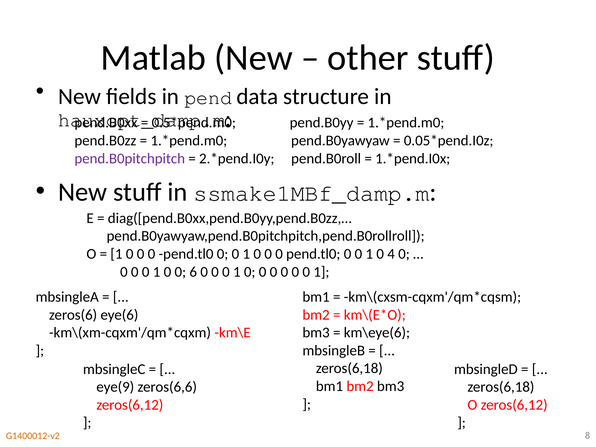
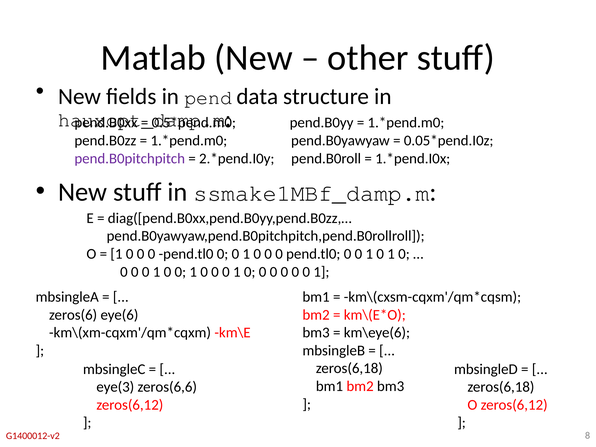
1 0 4: 4 -> 1 (391, 254)
1 0 0 6: 6 -> 1 (193, 272)
eye(9: eye(9 -> eye(3 (115, 387)
G1400012-v2 colour: orange -> red (33, 436)
